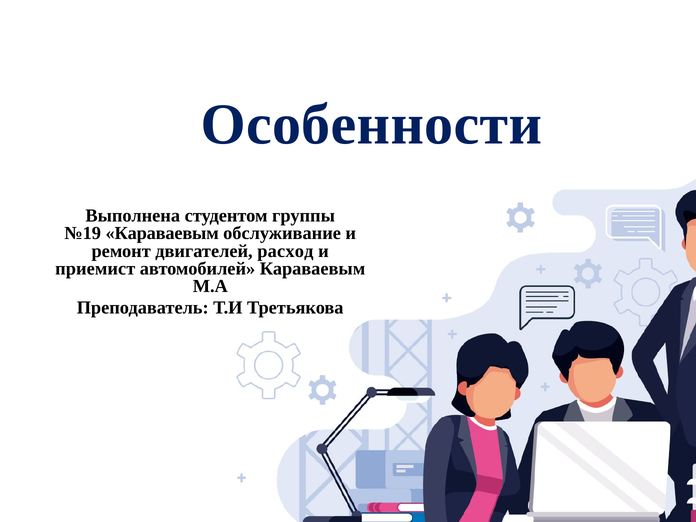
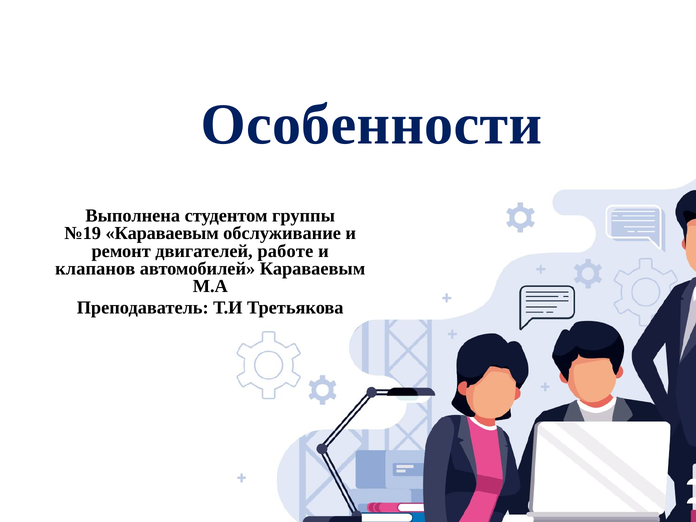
расход: расход -> работе (285, 251)
приемист: приемист -> клапанов (95, 269)
